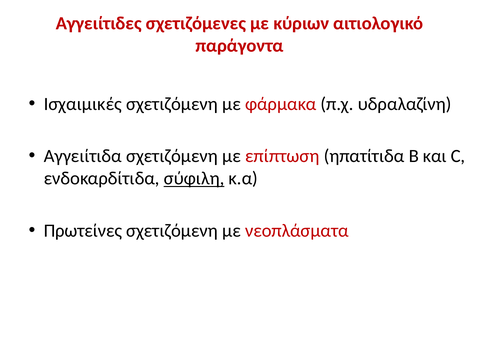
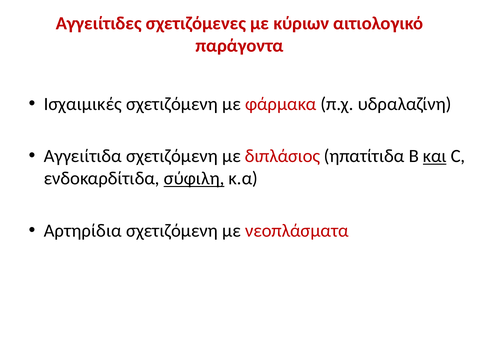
επίπτωση: επίπτωση -> διπλάσιος (282, 156)
και underline: none -> present (435, 156)
Πρωτείνες: Πρωτείνες -> Αρτηρίδια (83, 231)
